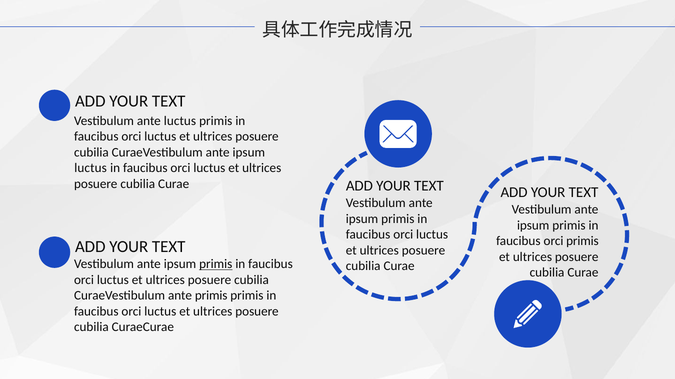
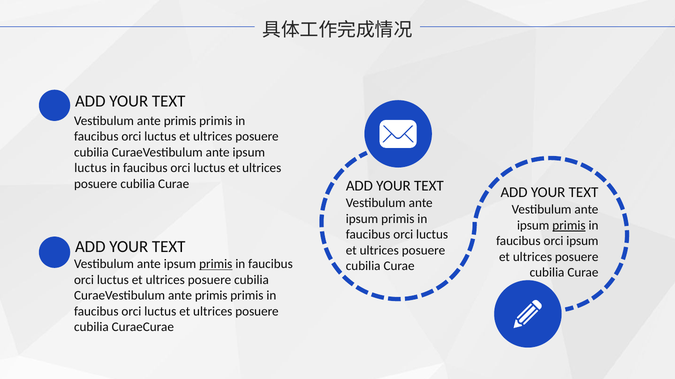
Vestibulum ante luctus: luctus -> primis (180, 121)
primis underline: none -> present (569, 226)
orci primis: primis -> ipsum (582, 241)
